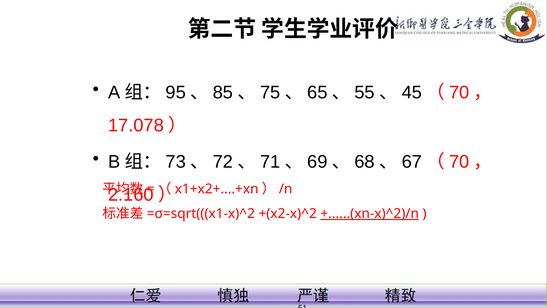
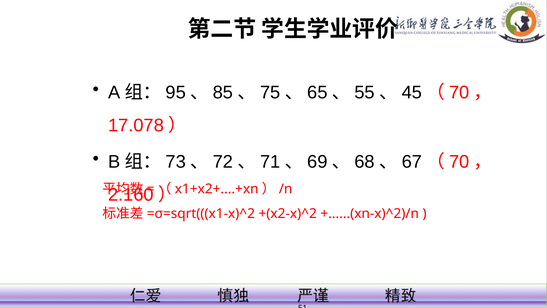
+......(xn-x)^2)/n underline: present -> none (370, 213)
